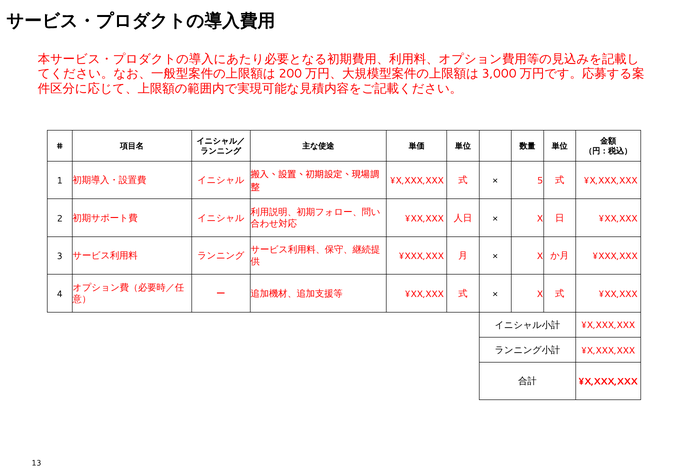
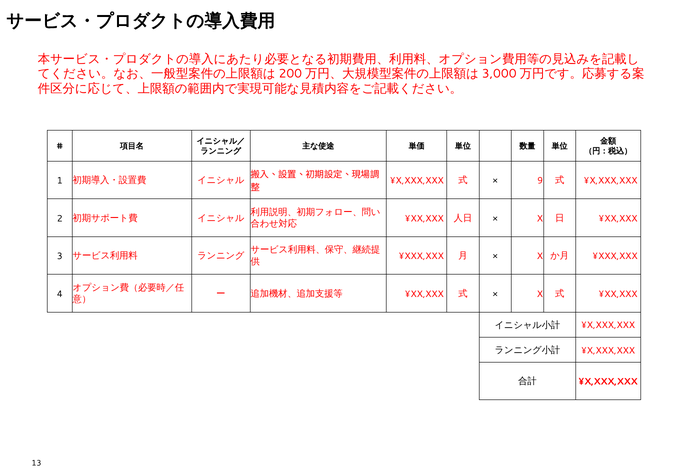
5: 5 -> 9 (540, 181)
